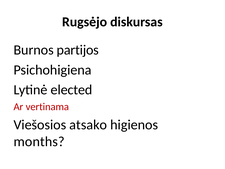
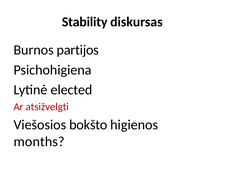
Rugsėjo: Rugsėjo -> Stability (85, 22)
vertinama: vertinama -> atsižvelgti (47, 107)
atsako: atsako -> bokšto (88, 125)
